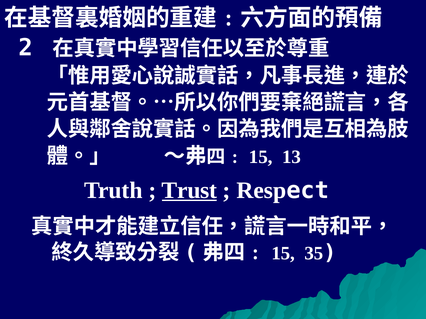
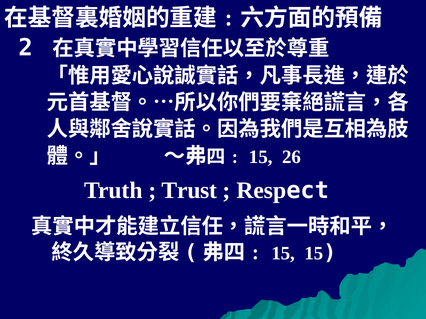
13: 13 -> 26 (292, 157)
Trust underline: present -> none (189, 191)
35: 35 -> 15 (314, 254)
